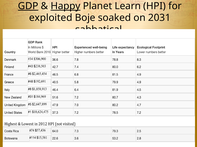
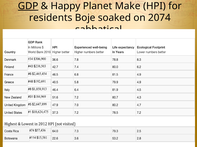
Happy underline: present -> none (66, 6)
Learn: Learn -> Make (128, 6)
exploited: exploited -> residents (51, 18)
2031: 2031 -> 2074 (159, 18)
